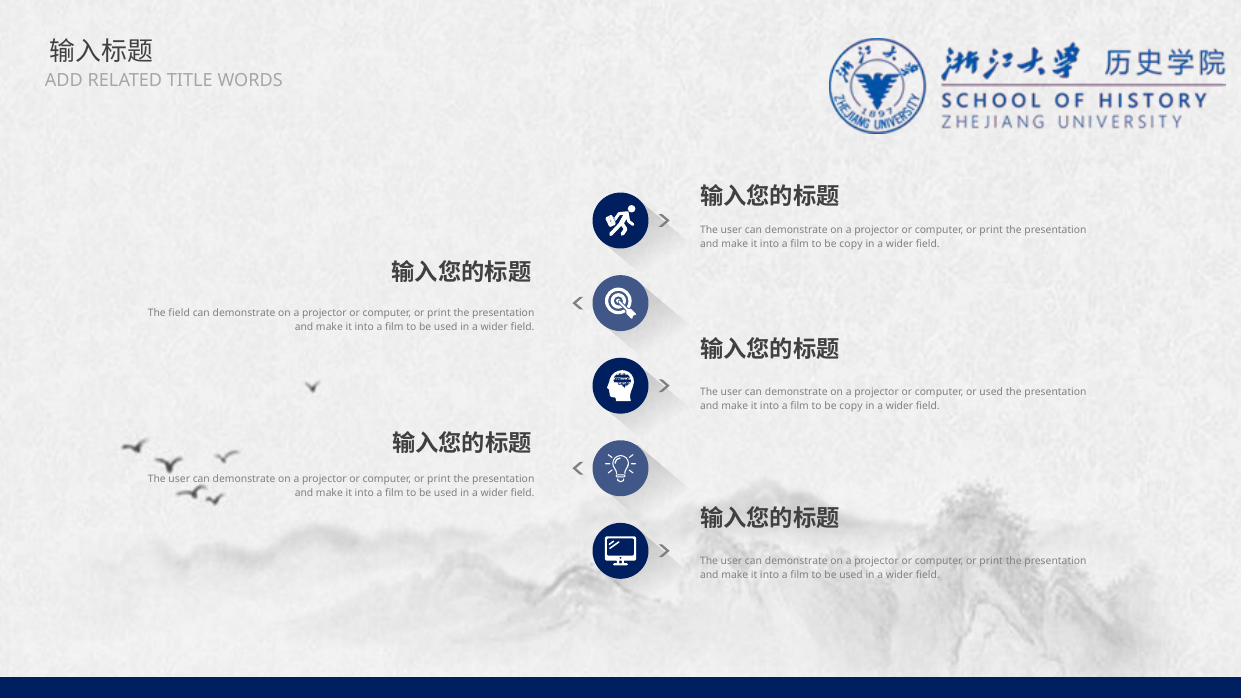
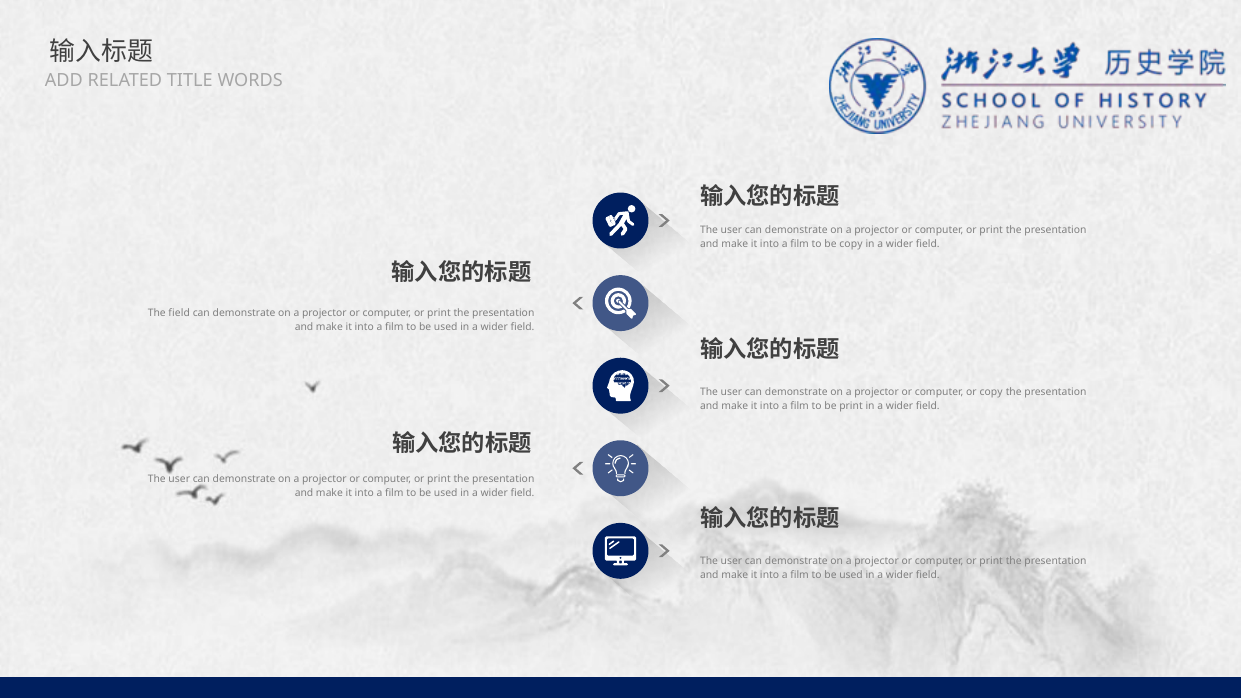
or used: used -> copy (991, 392)
copy: copy -> print (851, 406)
